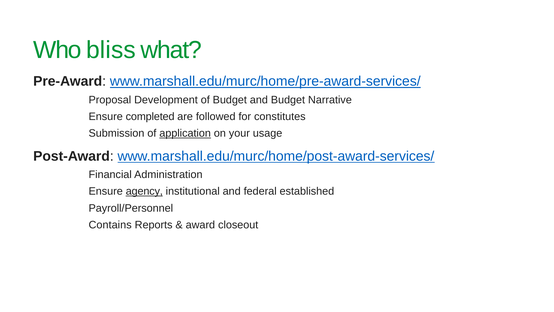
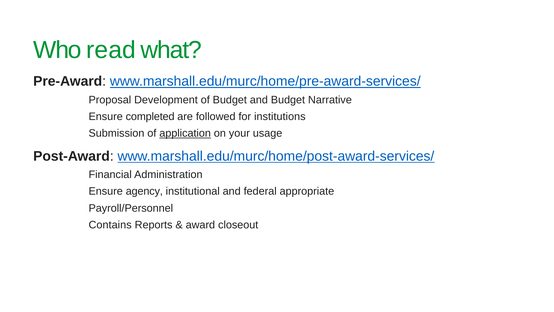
bliss: bliss -> read (111, 50)
constitutes: constitutes -> institutions (280, 116)
agency underline: present -> none (144, 191)
established: established -> appropriate (307, 191)
